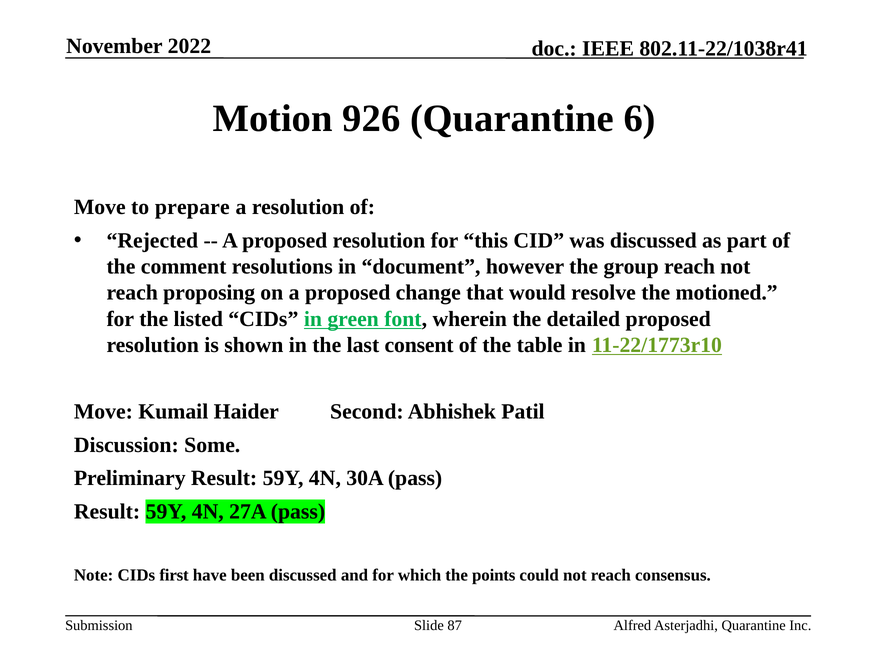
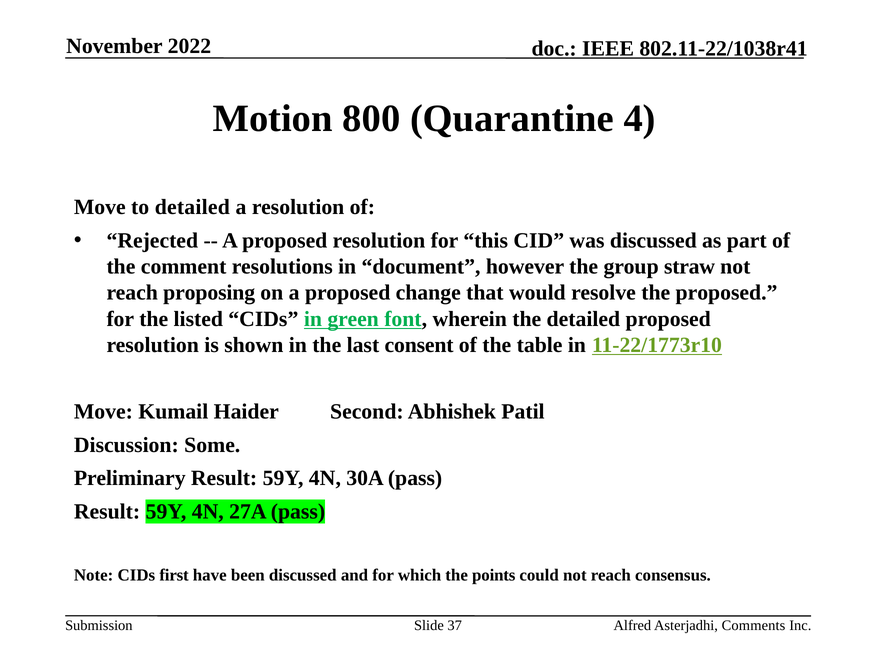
926: 926 -> 800 (371, 118)
6: 6 -> 4 (640, 118)
to prepare: prepare -> detailed (192, 207)
group reach: reach -> straw (690, 267)
the motioned: motioned -> proposed (727, 293)
87: 87 -> 37 (455, 625)
Asterjadhi Quarantine: Quarantine -> Comments (754, 625)
